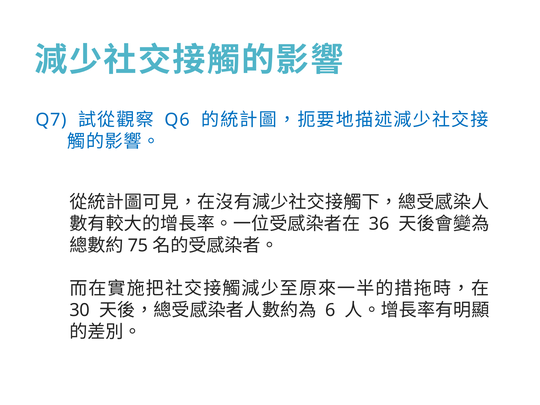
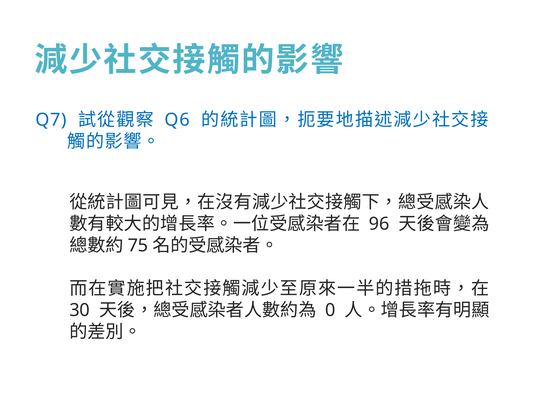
36: 36 -> 96 (379, 224)
6: 6 -> 0 (330, 310)
